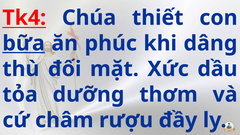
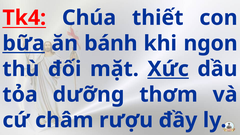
phúc: phúc -> bánh (111, 43)
dâng: dâng -> ngon (211, 43)
Xức underline: none -> present (168, 69)
